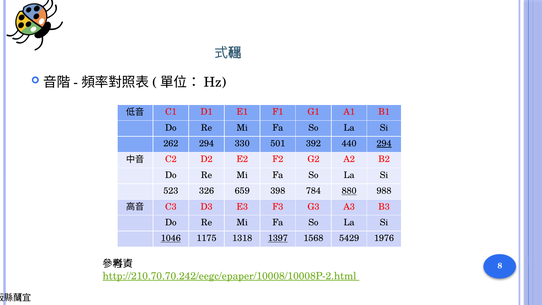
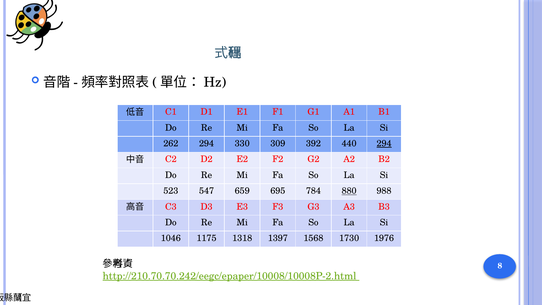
501: 501 -> 309 (278, 143)
326: 326 -> 547 (207, 191)
398: 398 -> 695 (278, 191)
1046 underline: present -> none (171, 238)
1397 underline: present -> none (278, 238)
5429: 5429 -> 1730 (349, 238)
